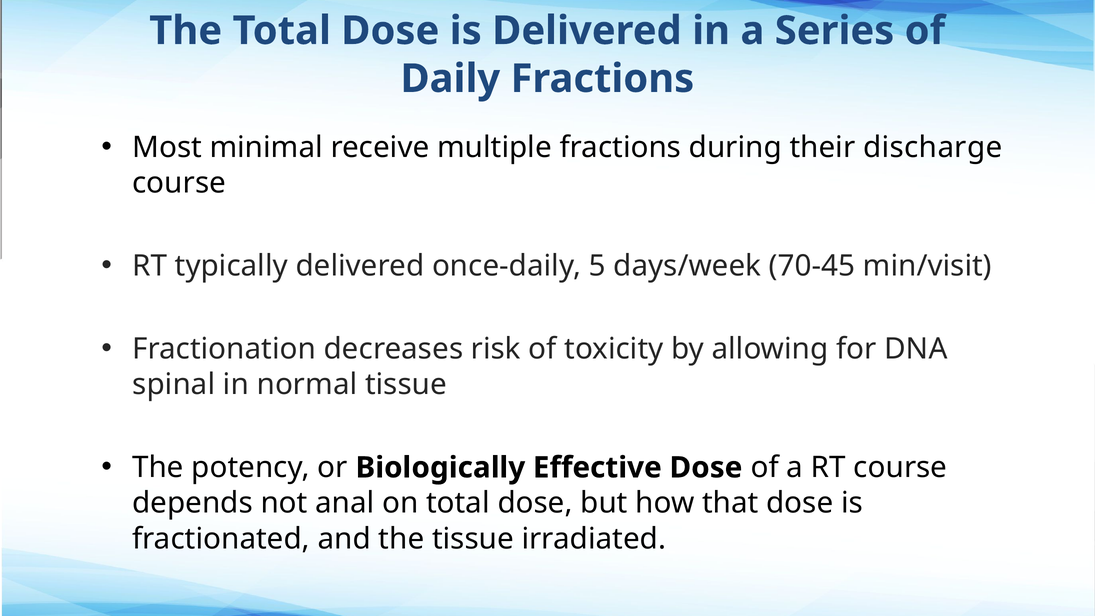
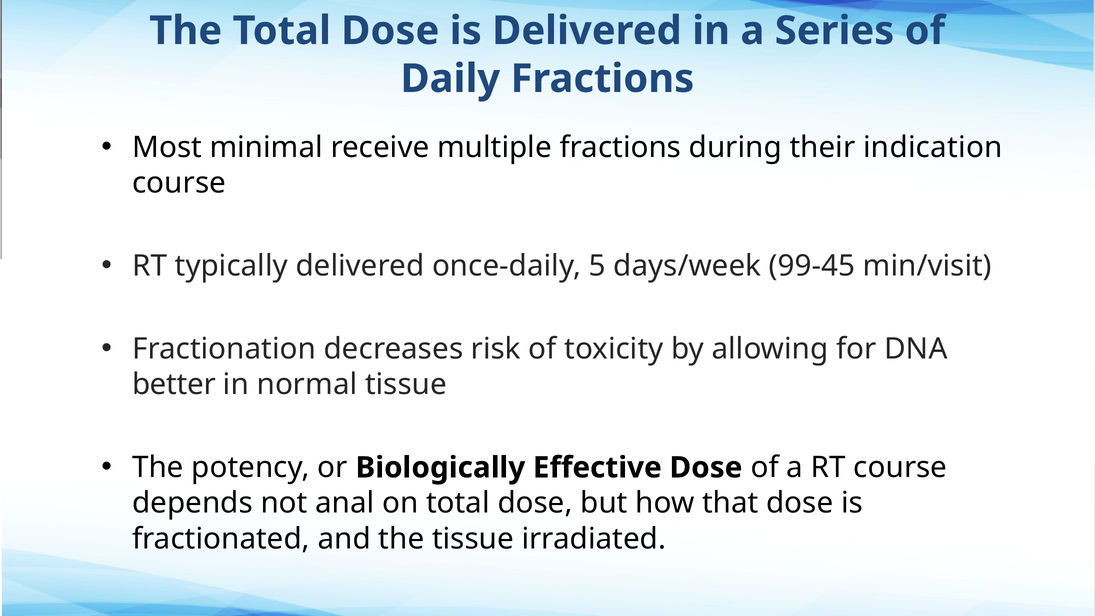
discharge: discharge -> indication (933, 148)
70-45: 70-45 -> 99-45 (812, 266)
spinal: spinal -> better (174, 385)
